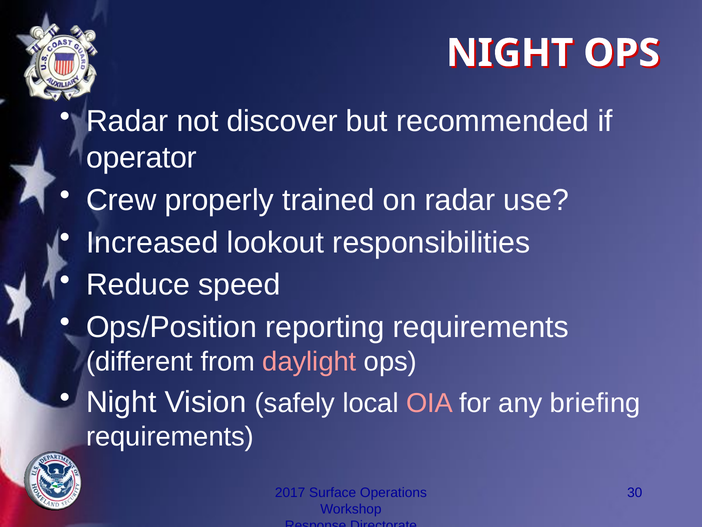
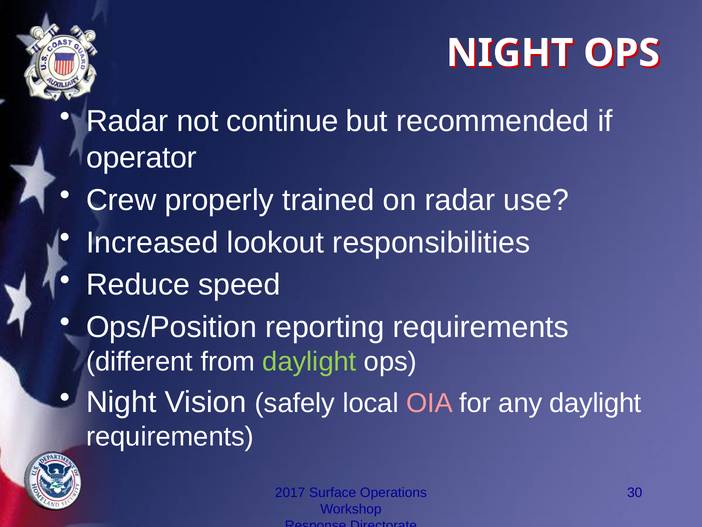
discover: discover -> continue (282, 121)
daylight colour: pink -> light green (309, 361)
any briefing: briefing -> daylight (595, 403)
